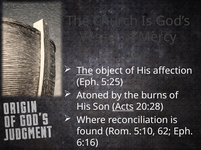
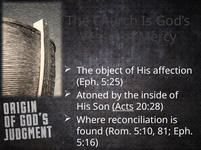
The underline: present -> none (85, 71)
burns: burns -> inside (154, 96)
62: 62 -> 81 (164, 132)
6:16: 6:16 -> 5:16 (87, 143)
